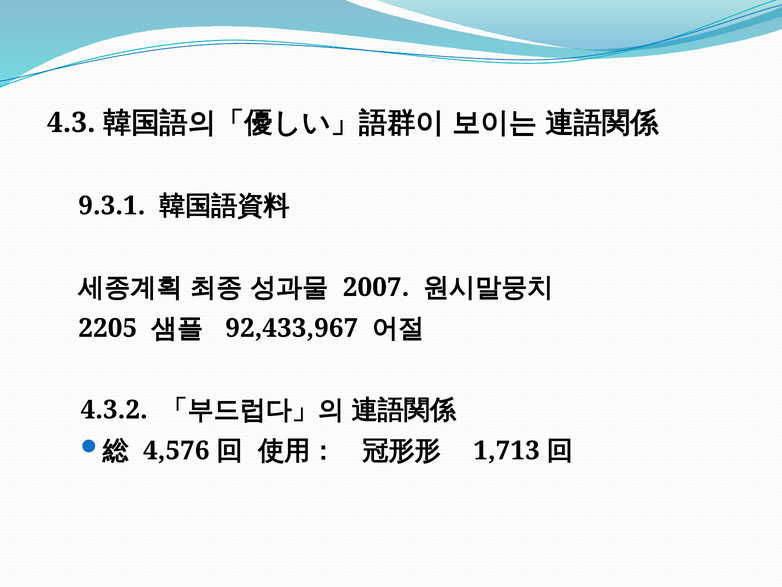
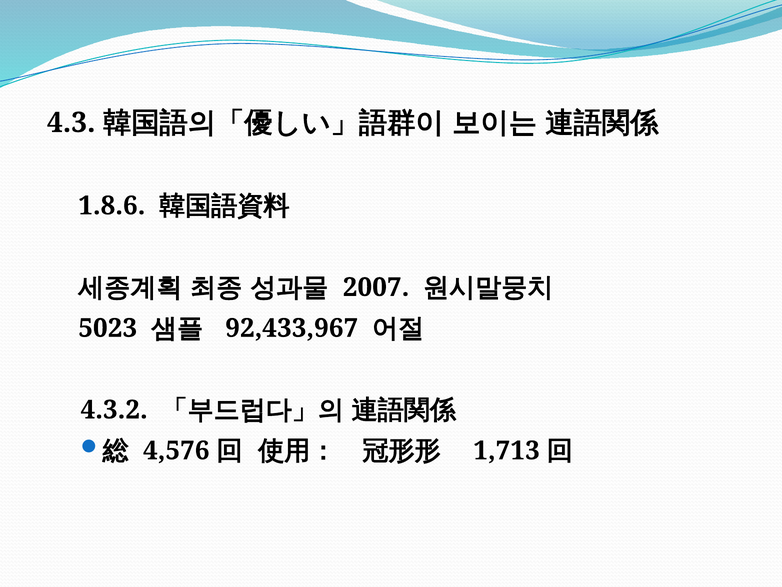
9.3.1: 9.3.1 -> 1.8.6 (112, 206)
2205: 2205 -> 5023 (108, 328)
